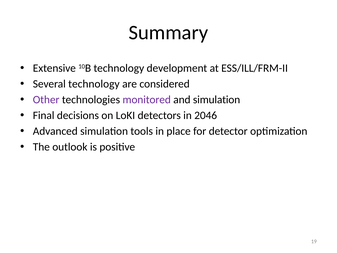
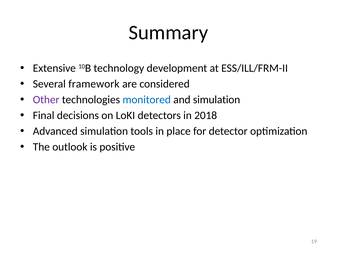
Several technology: technology -> framework (94, 84)
monitored colour: purple -> blue (147, 100)
2046: 2046 -> 2018 (206, 115)
